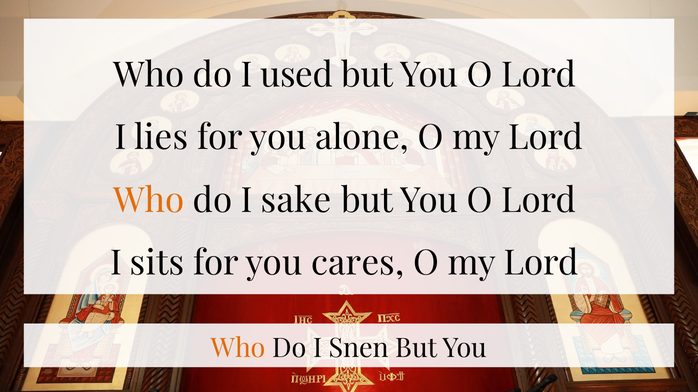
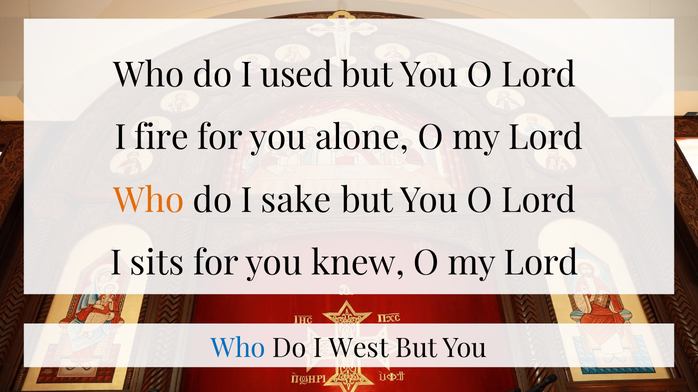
lies: lies -> fire (161, 138)
cares: cares -> knew (358, 264)
Who colour: orange -> blue (238, 349)
Snen: Snen -> West (359, 349)
